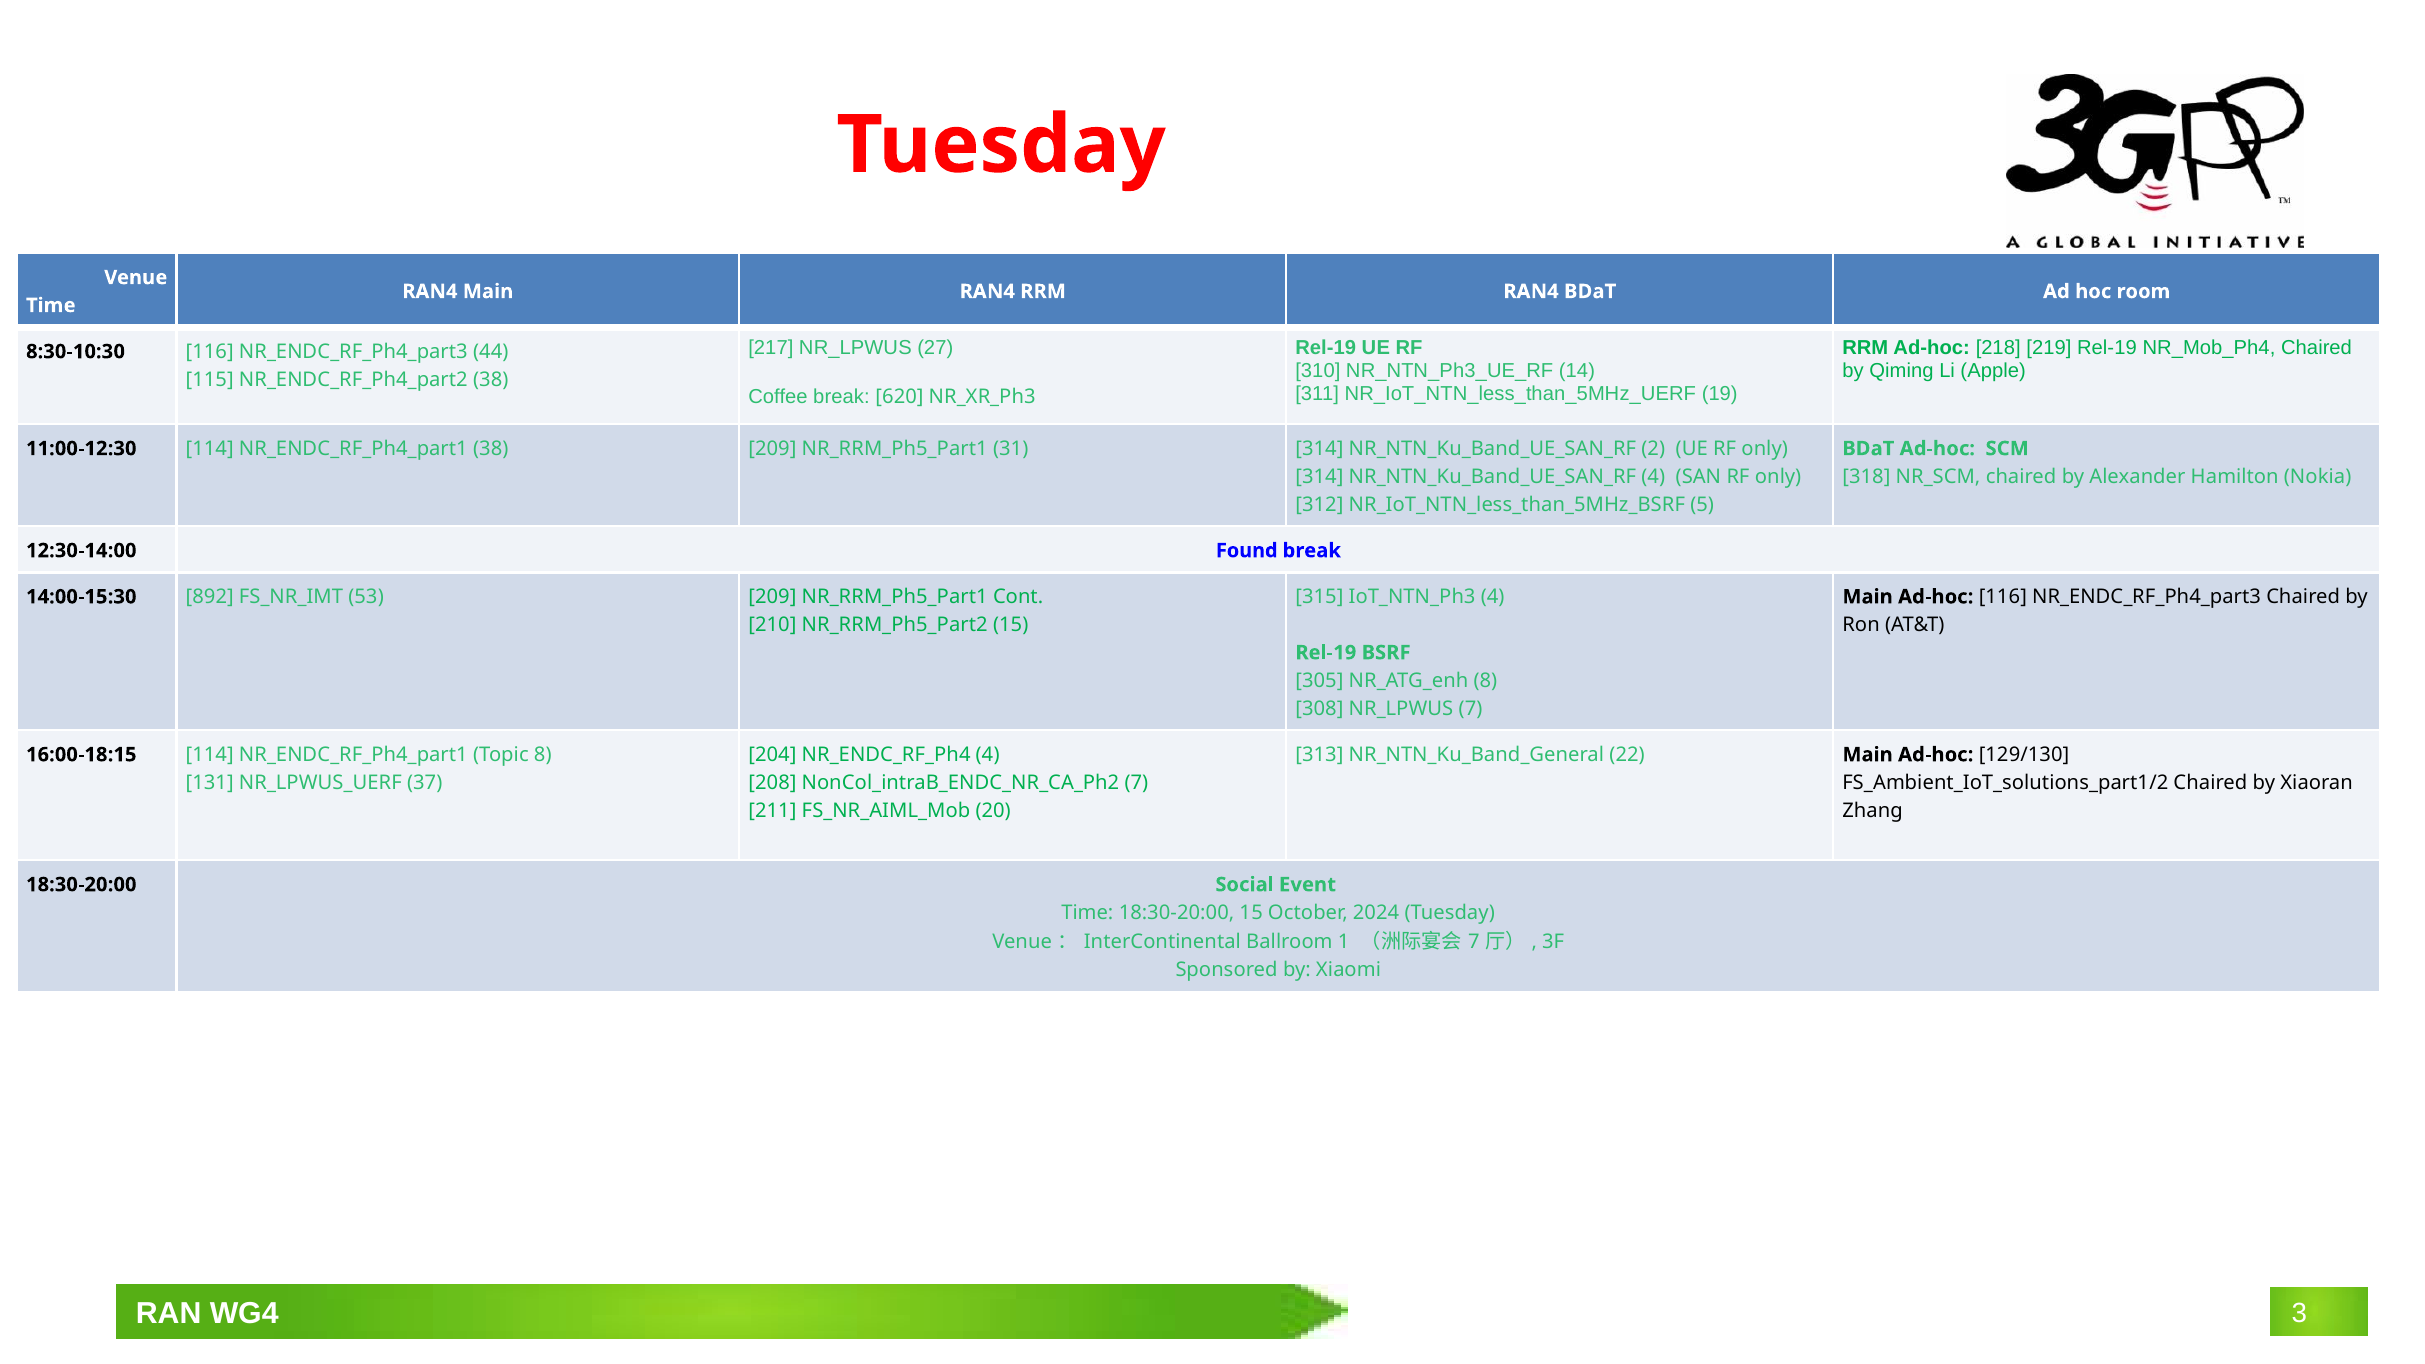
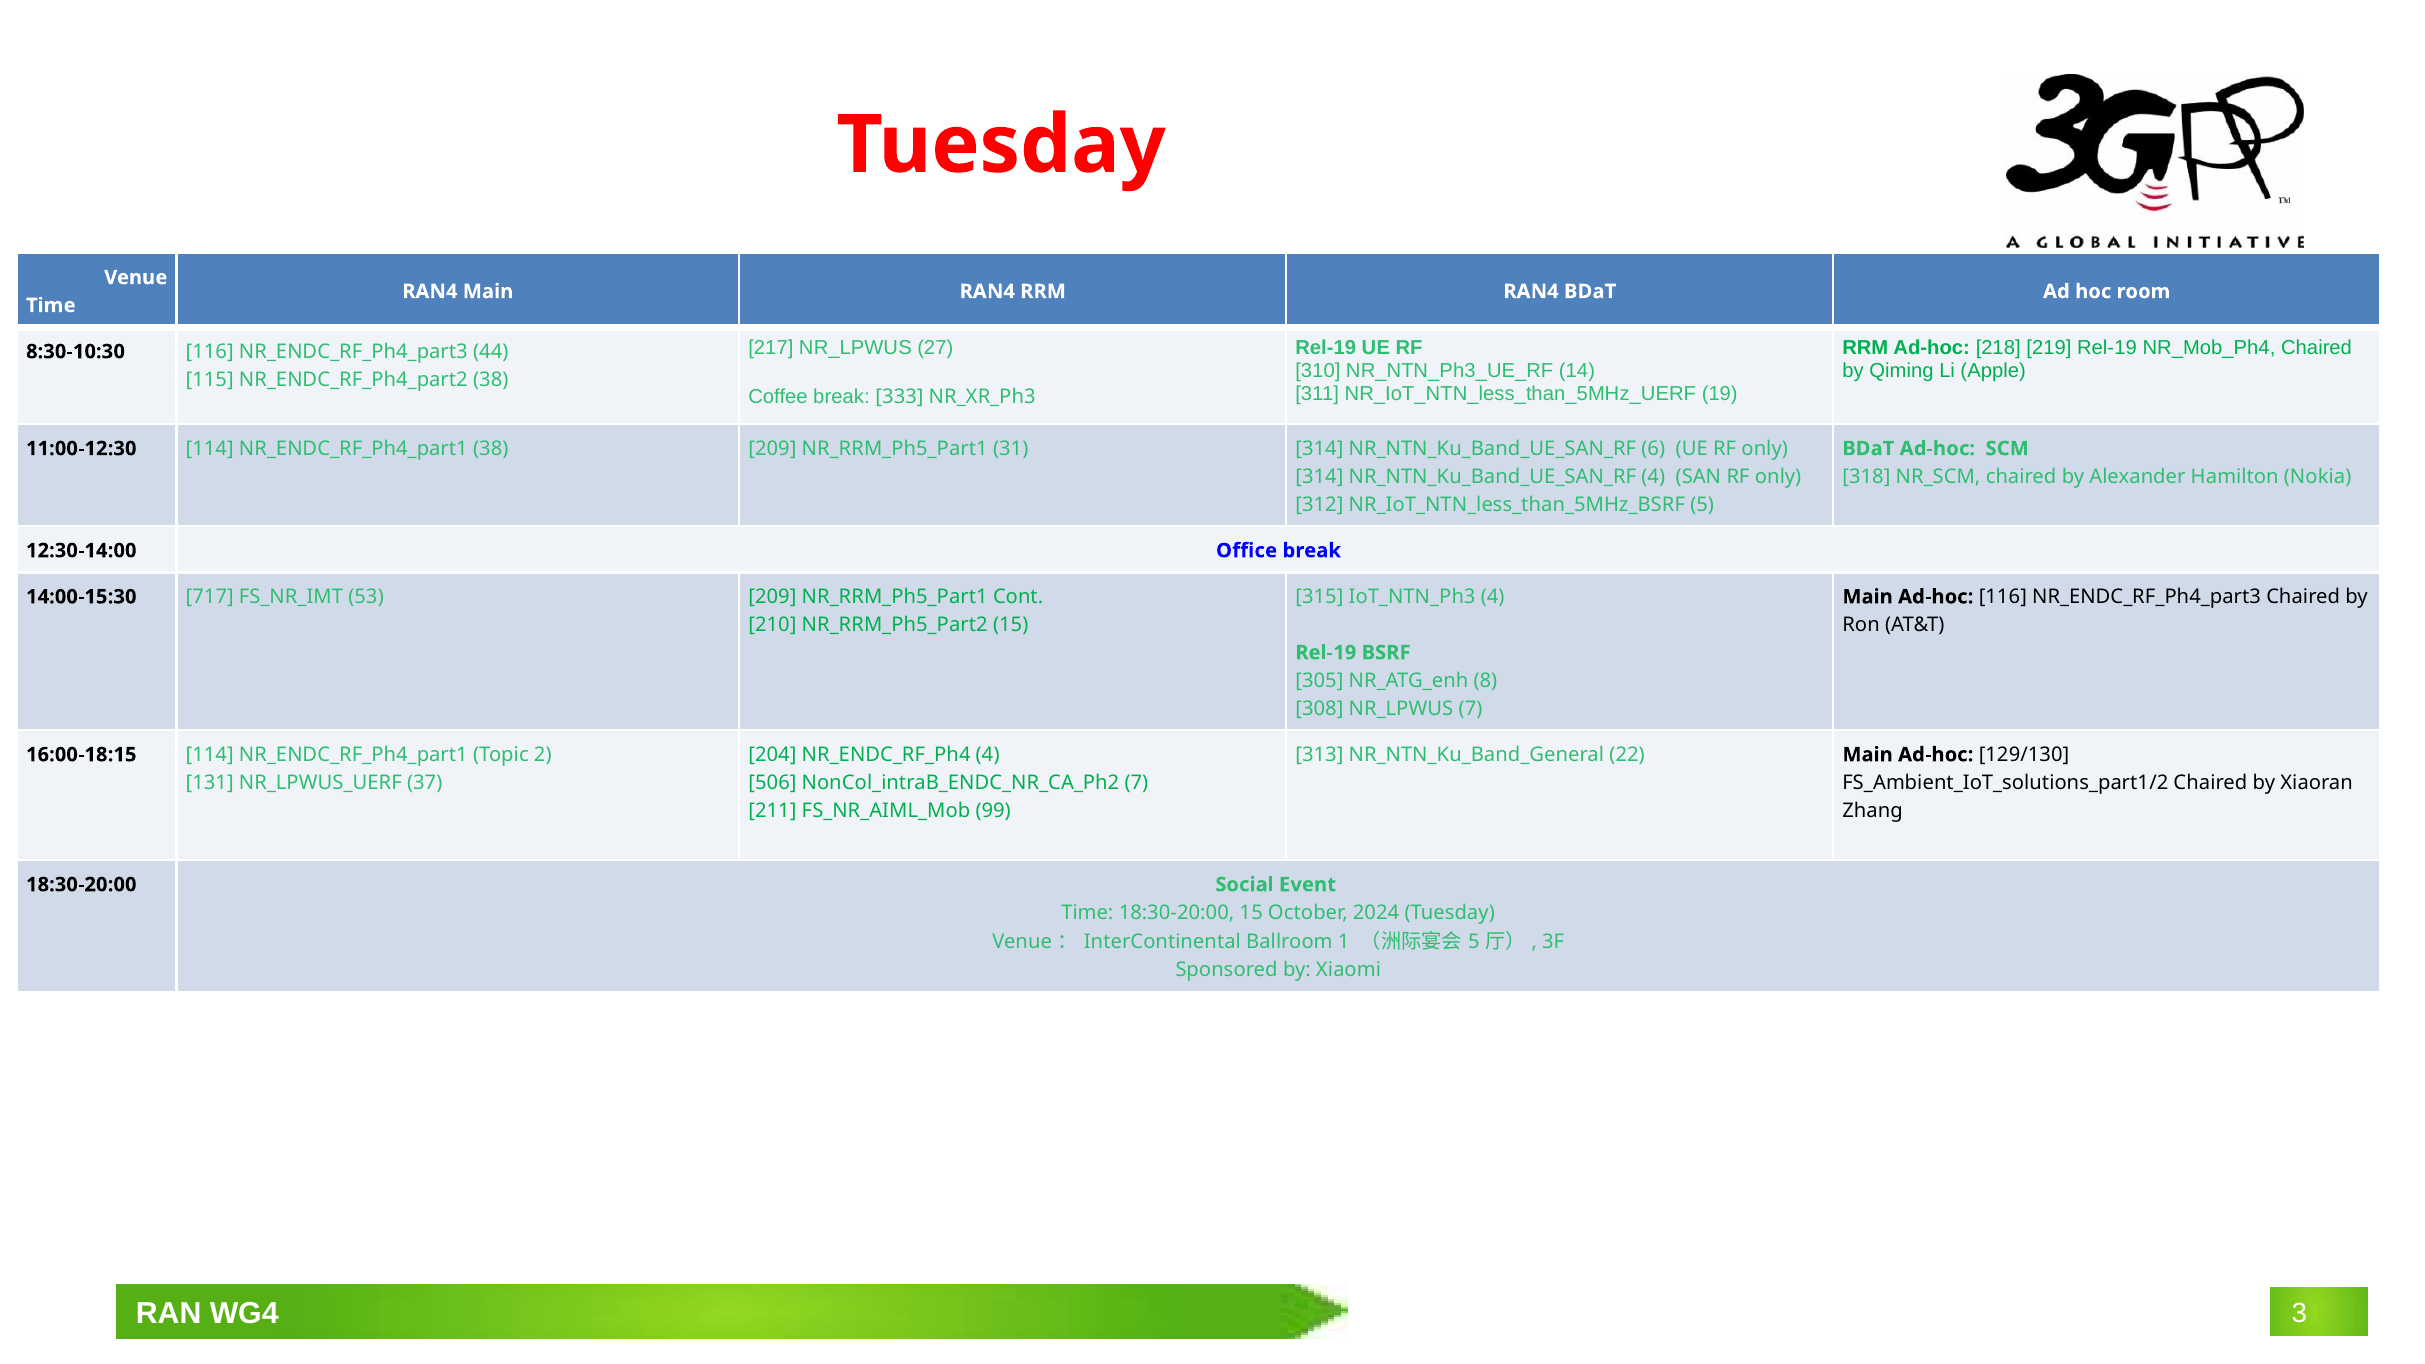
620: 620 -> 333 (900, 397)
2: 2 -> 6 (1653, 449)
Found: Found -> Office (1247, 551)
892: 892 -> 717 (210, 597)
Topic 8: 8 -> 2 (543, 755)
208: 208 -> 506 (773, 783)
20: 20 -> 99 (993, 811)
7: 7 -> 5 (1474, 942)
